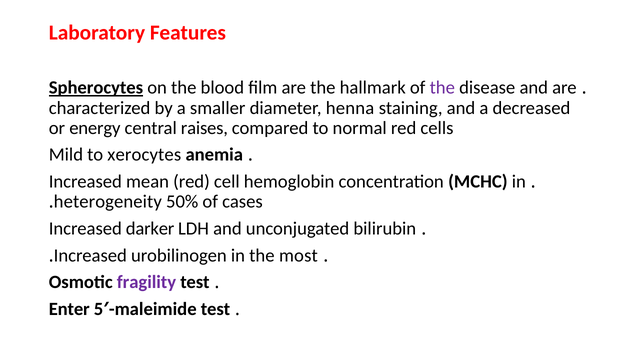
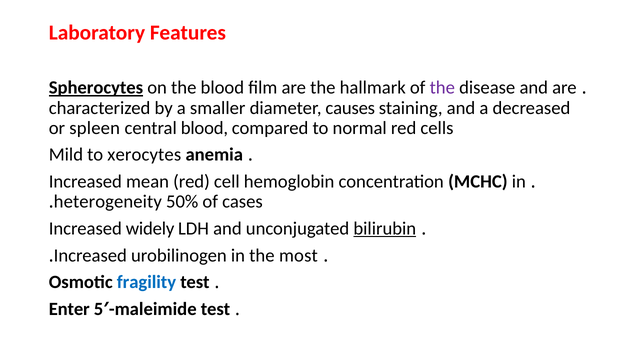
henna: henna -> causes (350, 108)
energy: energy -> spleen (95, 128)
central raises: raises -> blood (204, 128)
darker: darker -> widely (150, 229)
bilirubin underline: none -> present (385, 229)
fragility colour: purple -> blue (146, 282)
